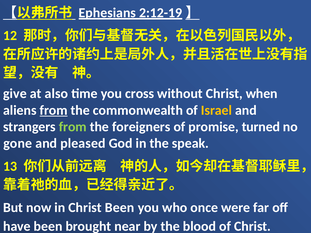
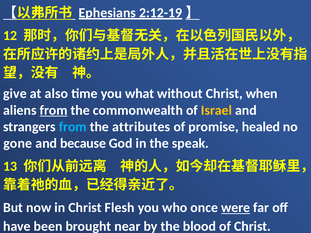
cross: cross -> what (140, 94)
from colour: light green -> light blue (73, 127)
foreigners: foreigners -> attributes (141, 127)
turned: turned -> healed (261, 127)
pleased: pleased -> because (83, 144)
Christ Been: Been -> Flesh (120, 208)
were underline: none -> present (236, 208)
